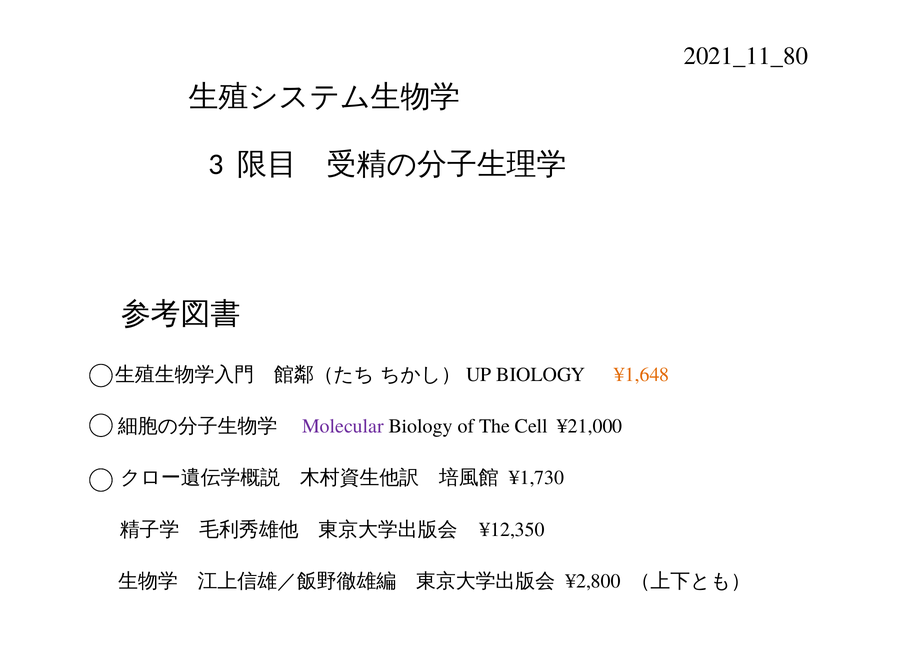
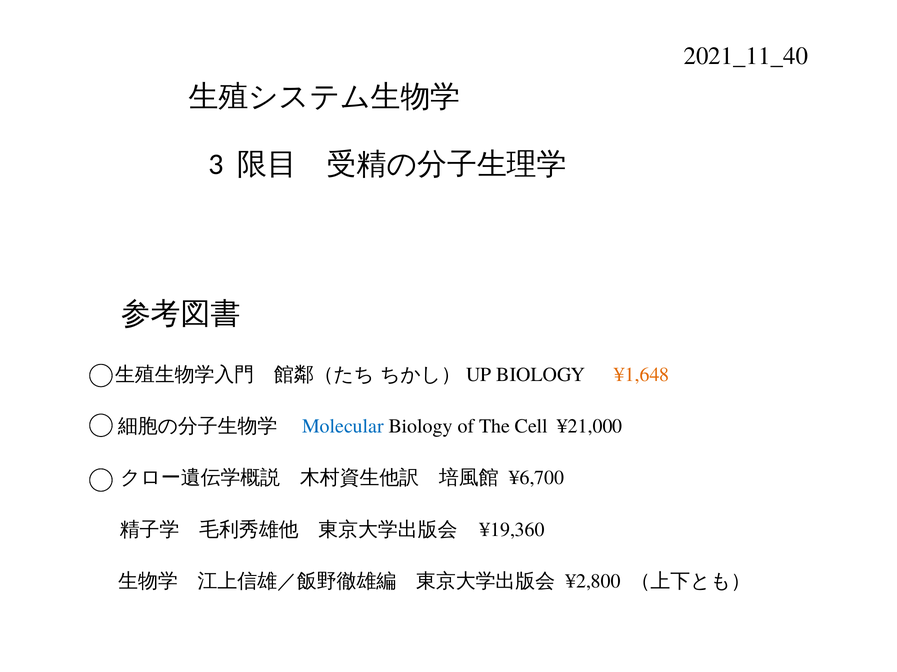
2021_11_80: 2021_11_80 -> 2021_11_40 (746, 56)
Molecular colour: purple -> blue (343, 427)
¥1,730: ¥1,730 -> ¥6,700 (537, 478)
¥12,350: ¥12,350 -> ¥19,360 (513, 530)
